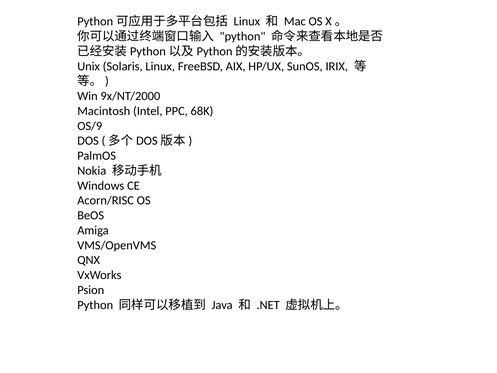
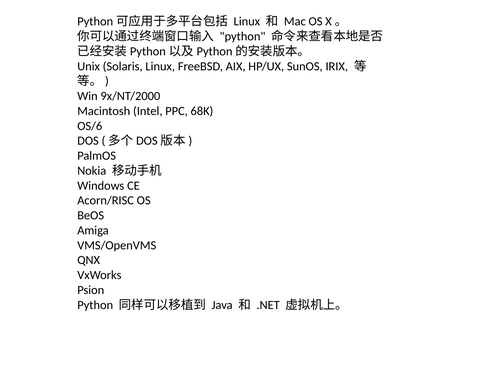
OS/9: OS/9 -> OS/6 (90, 126)
